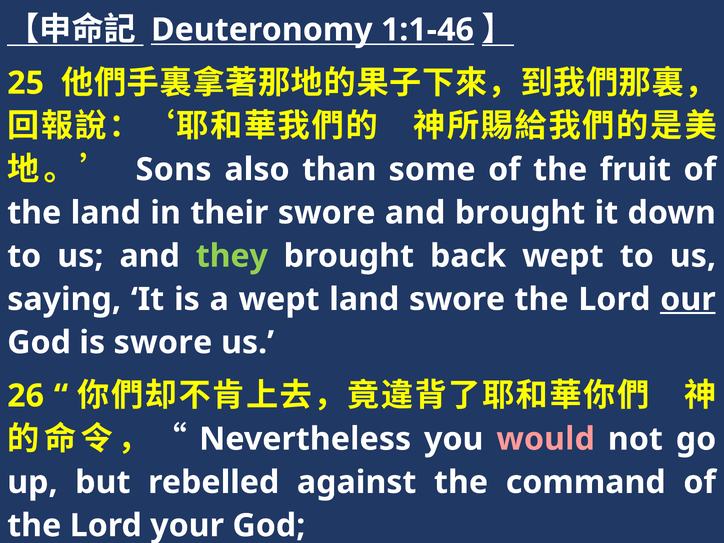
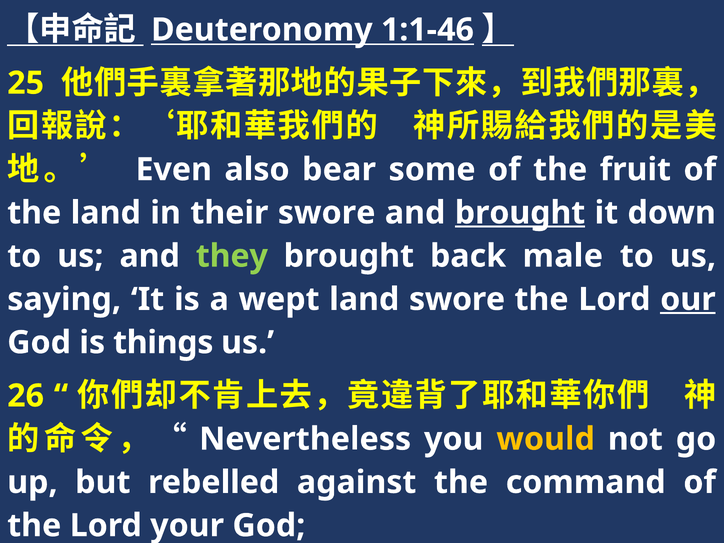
Sons: Sons -> Even (174, 170)
than: than -> bear (339, 170)
brought underline: none -> present (520, 213)
back wept: wept -> male (563, 256)
is swore: swore -> things (163, 343)
would colour: pink -> yellow (546, 439)
